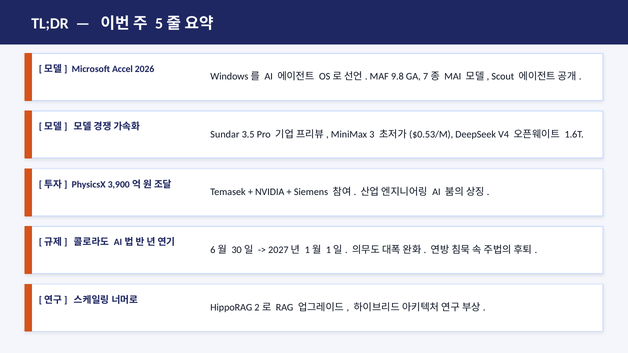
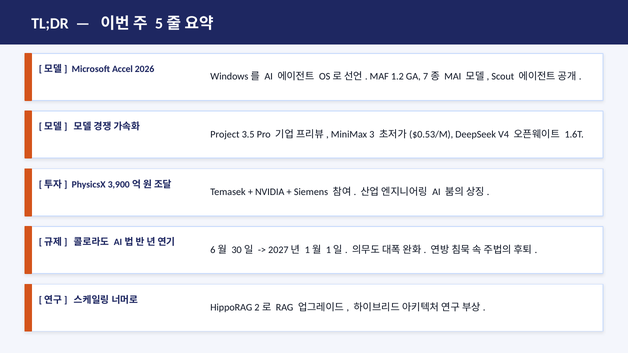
9.8: 9.8 -> 1.2 (397, 77)
Sundar: Sundar -> Project (225, 134)
